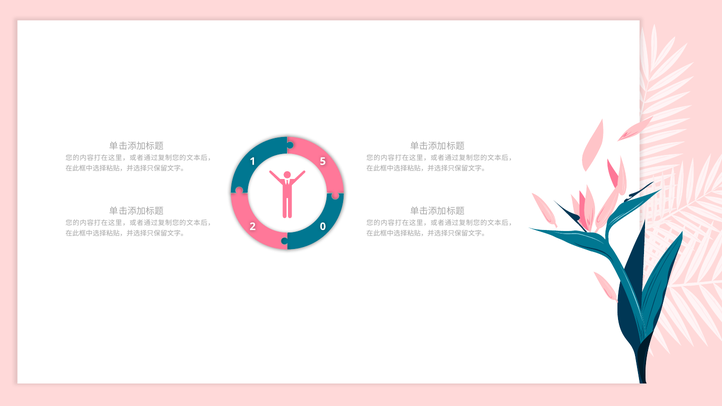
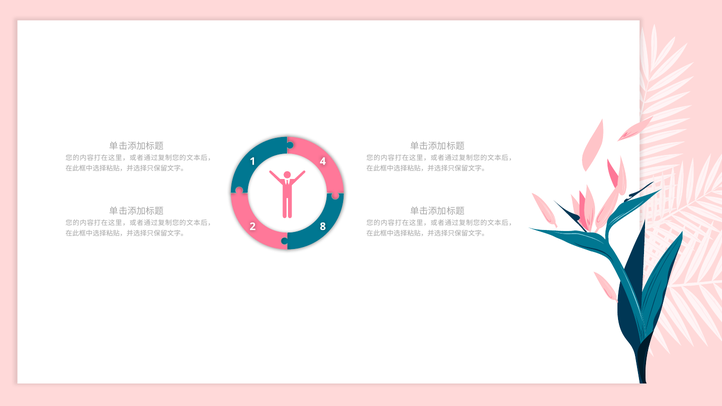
5: 5 -> 4 (323, 161)
0: 0 -> 8 (323, 227)
